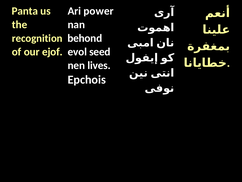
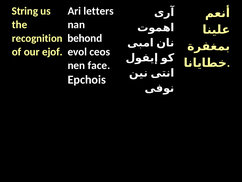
Panta: Panta -> String (25, 11)
power: power -> letters (99, 11)
seed: seed -> ceos (100, 52)
lives: lives -> face (99, 65)
